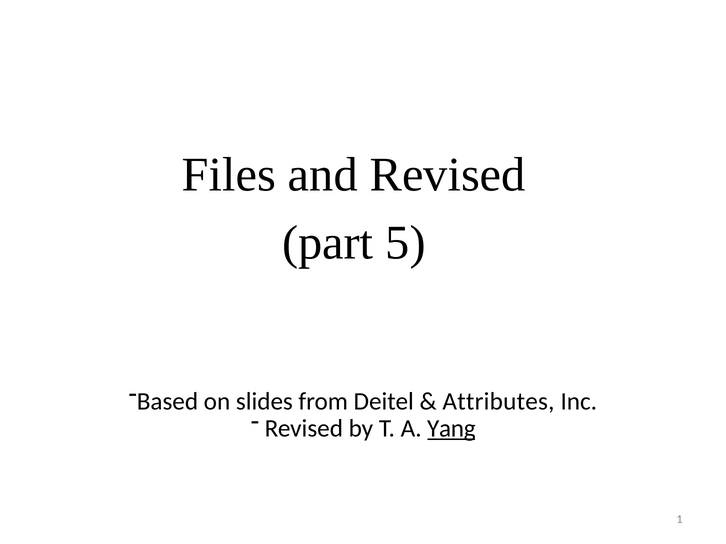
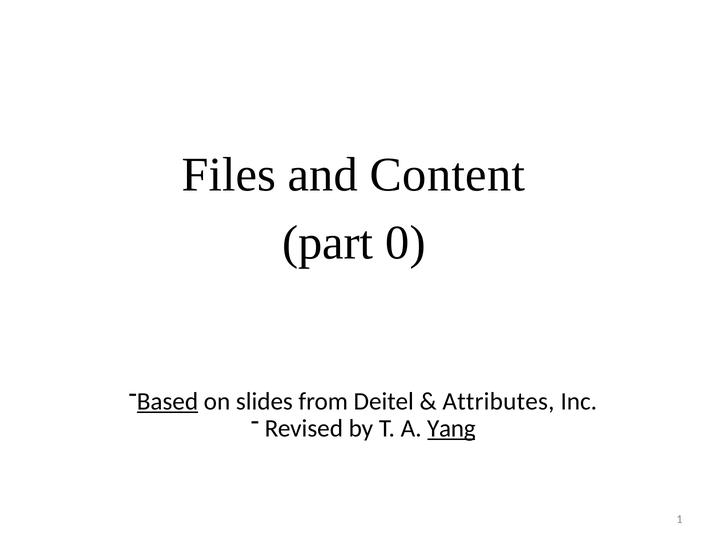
and Revised: Revised -> Content (447, 175)
5: 5 -> 0 (406, 243)
Based underline: none -> present (167, 402)
